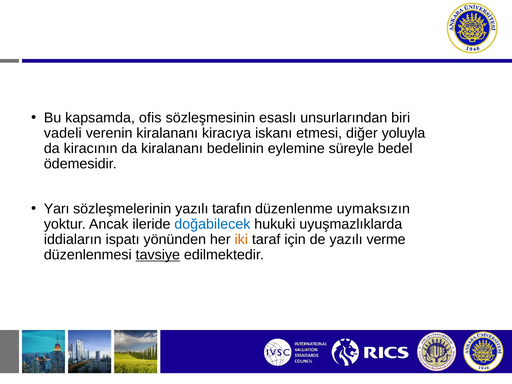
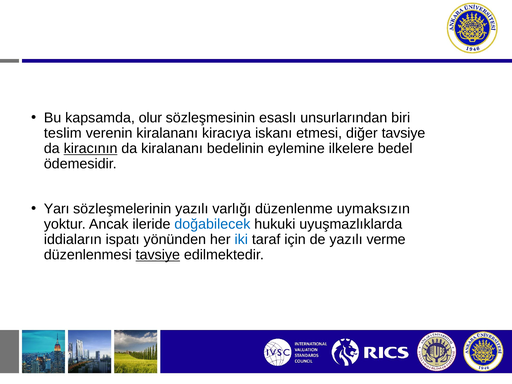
ofis: ofis -> olur (150, 118)
vadeli: vadeli -> teslim (63, 133)
diğer yoluyla: yoluyla -> tavsiye (403, 133)
kiracının underline: none -> present (91, 149)
süreyle: süreyle -> ilkelere (351, 149)
tarafın: tarafın -> varlığı (232, 209)
iki colour: orange -> blue (241, 240)
